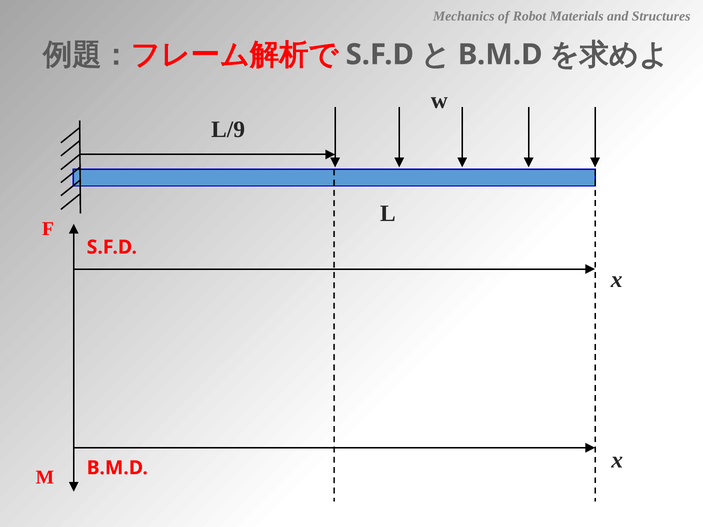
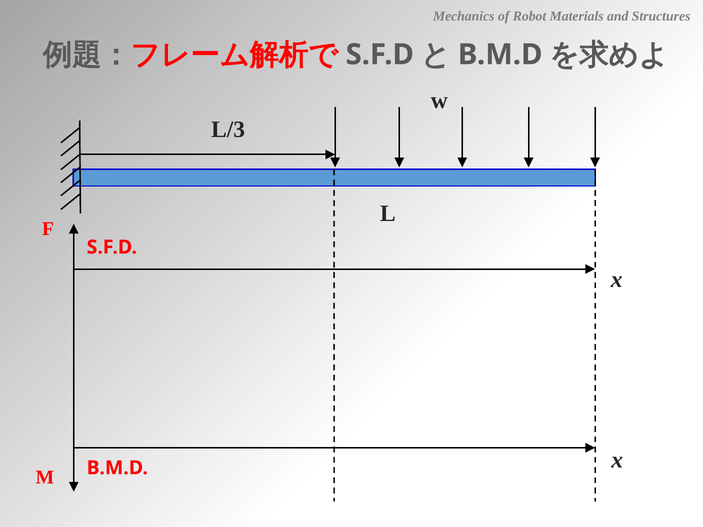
L/9: L/9 -> L/3 (228, 130)
